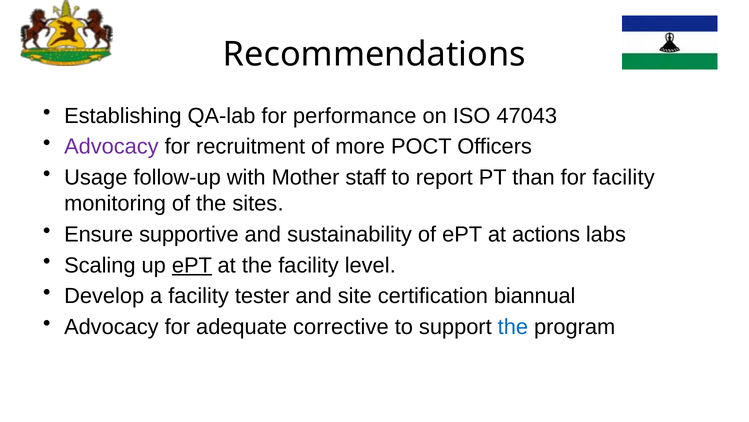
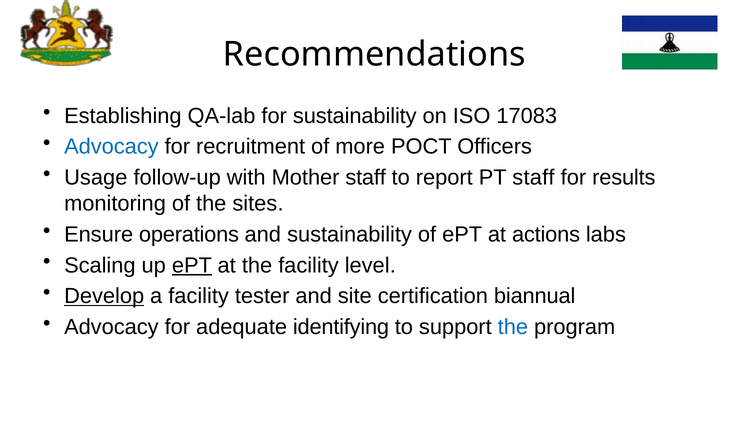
for performance: performance -> sustainability (355, 116)
47043: 47043 -> 17083 (527, 116)
Advocacy colour: purple -> blue (111, 146)
PT than: than -> staff (533, 177)
for facility: facility -> results (624, 177)
supportive: supportive -> operations (189, 234)
Develop underline: none -> present (104, 296)
corrective: corrective -> identifying (341, 326)
